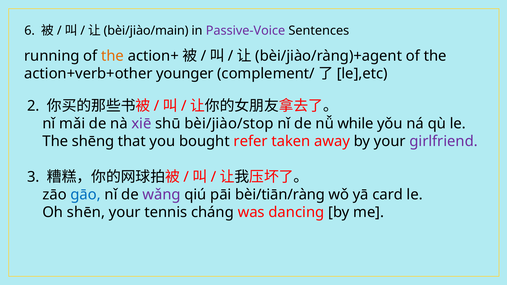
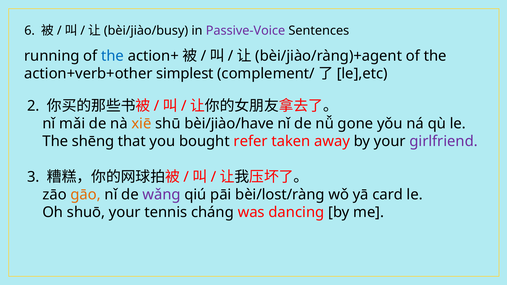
bèi/jiào/main: bèi/jiào/main -> bèi/jiào/busy (146, 31)
the colour: orange -> blue (113, 56)
younger: younger -> simplest (185, 74)
xiē colour: purple -> orange (141, 124)
bèi/jiào/stop: bèi/jiào/stop -> bèi/jiào/have (229, 124)
while: while -> gone (355, 124)
gāo colour: blue -> orange (86, 195)
bèi/tiān/ràng: bèi/tiān/ràng -> bèi/lost/ràng (280, 195)
shēn: shēn -> shuō (86, 212)
